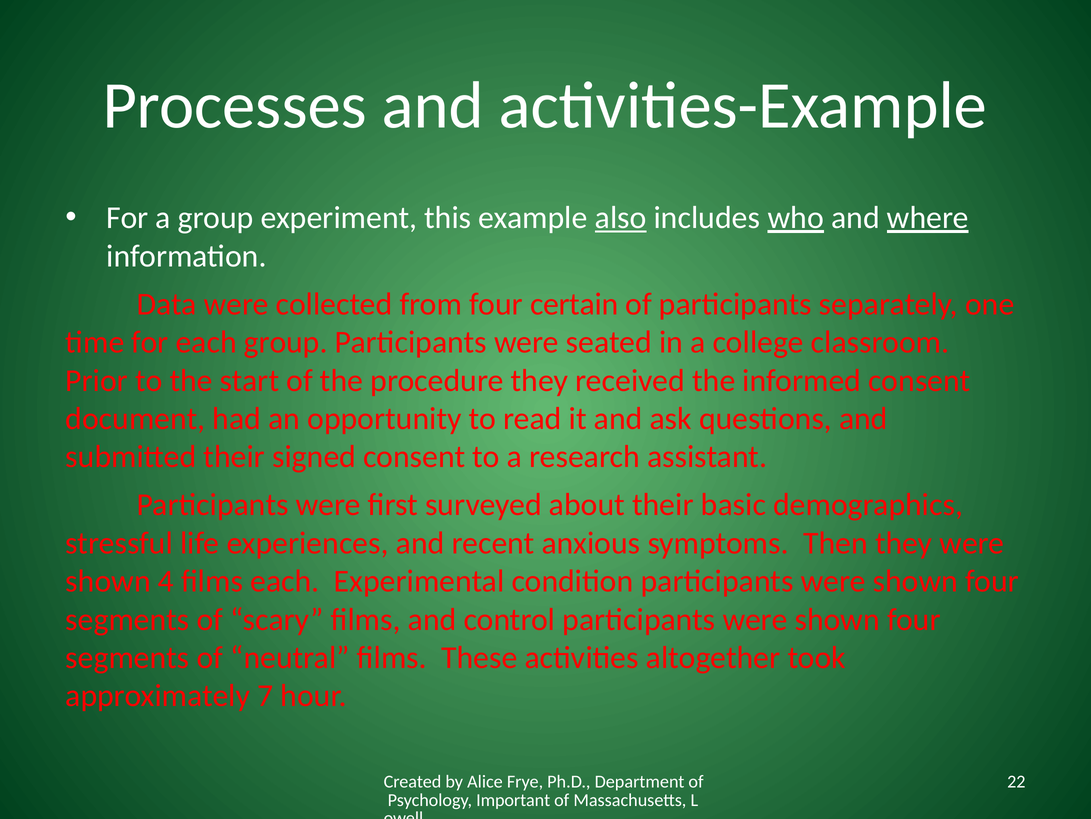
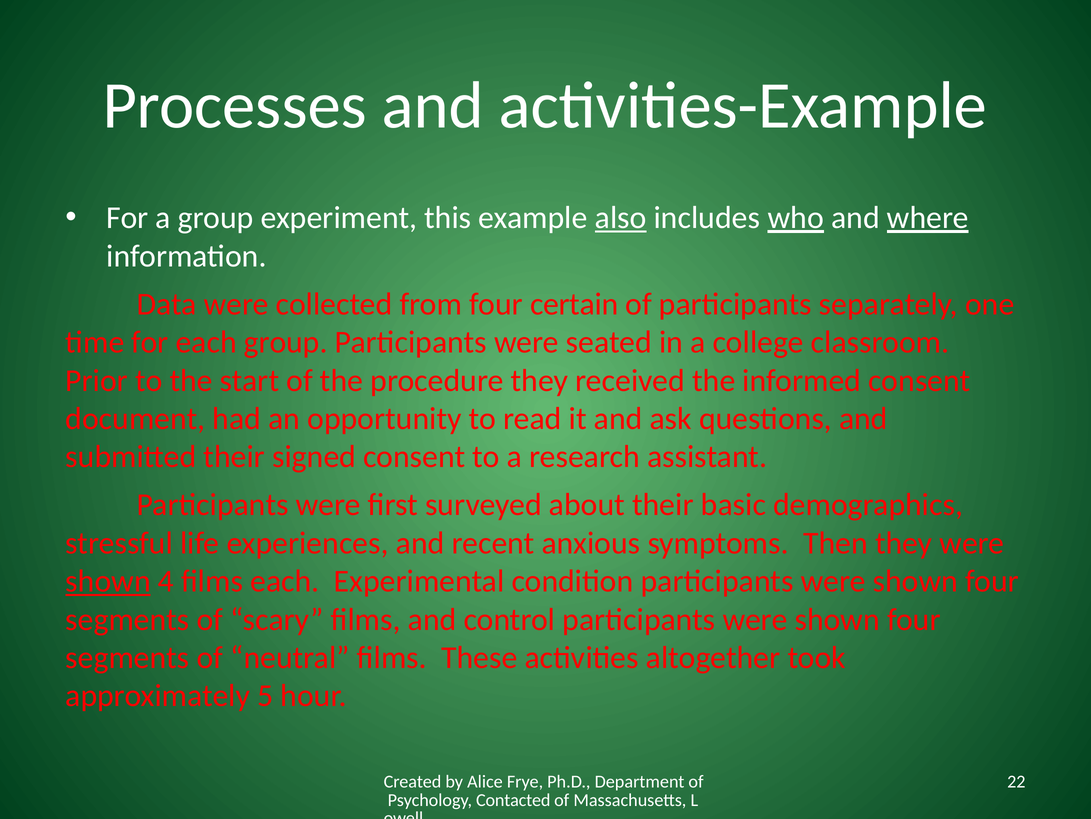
shown underline: none -> present (108, 581)
7: 7 -> 5 (265, 695)
Important: Important -> Contacted (513, 799)
